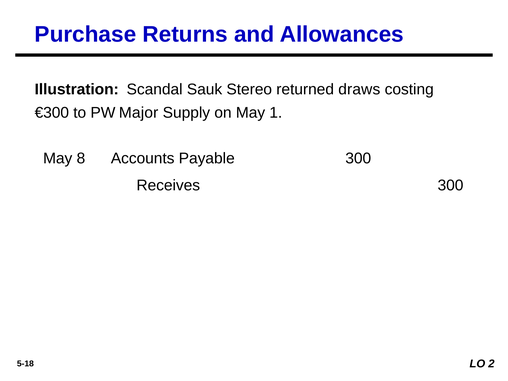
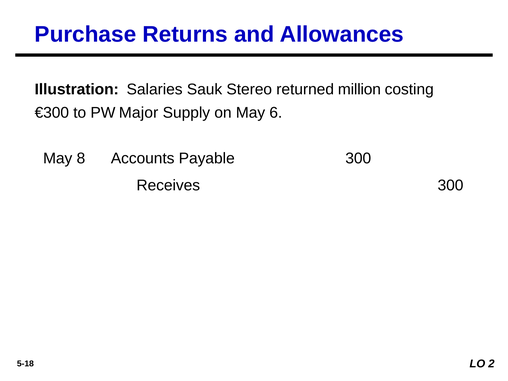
Scandal: Scandal -> Salaries (155, 89)
draws: draws -> million (359, 89)
1: 1 -> 6 (276, 113)
